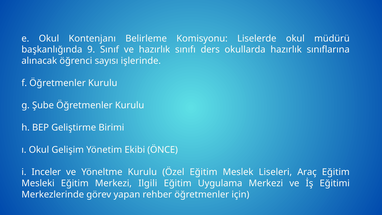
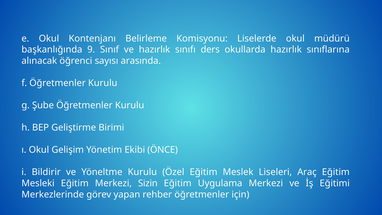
işlerinde: işlerinde -> arasında (141, 61)
Inceler: Inceler -> Bildirir (46, 172)
Ilgili: Ilgili -> Sizin (148, 183)
